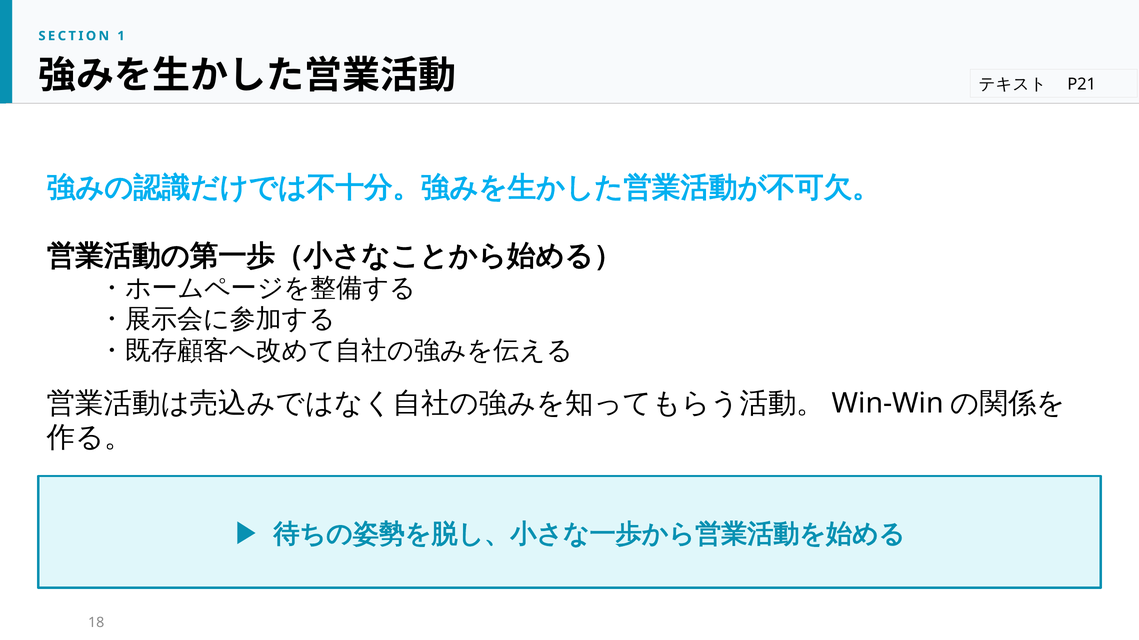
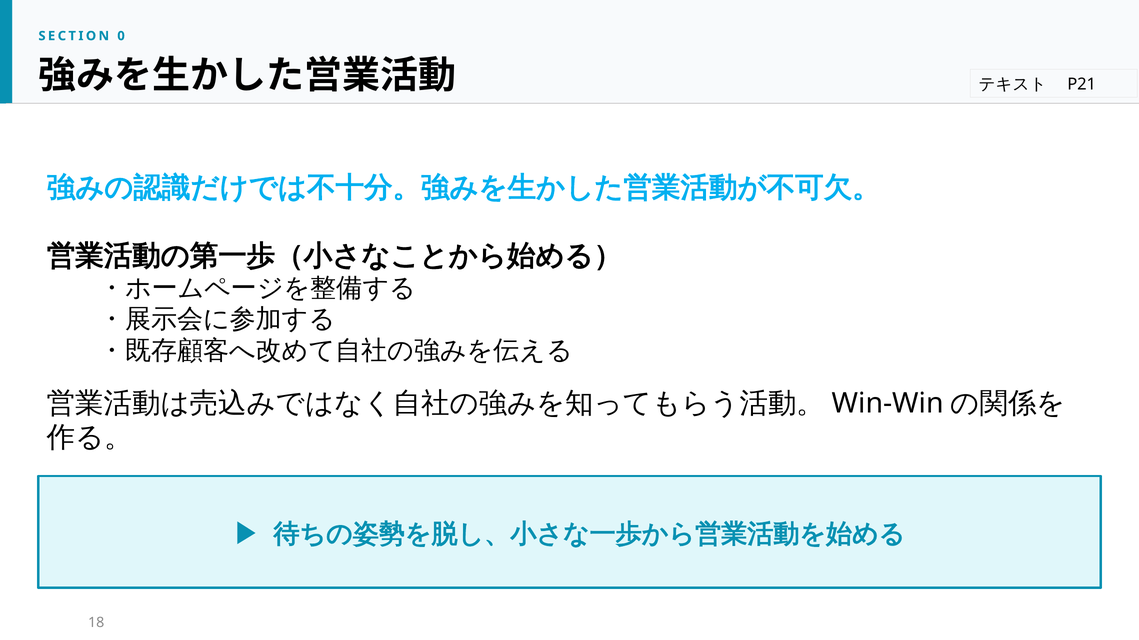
1: 1 -> 0 (121, 36)
